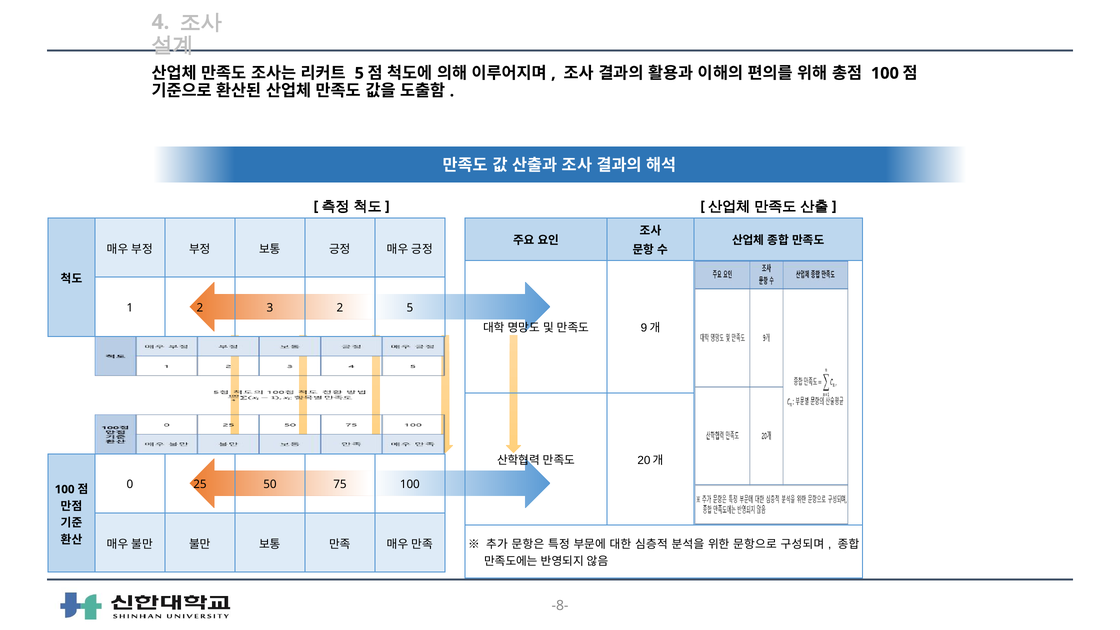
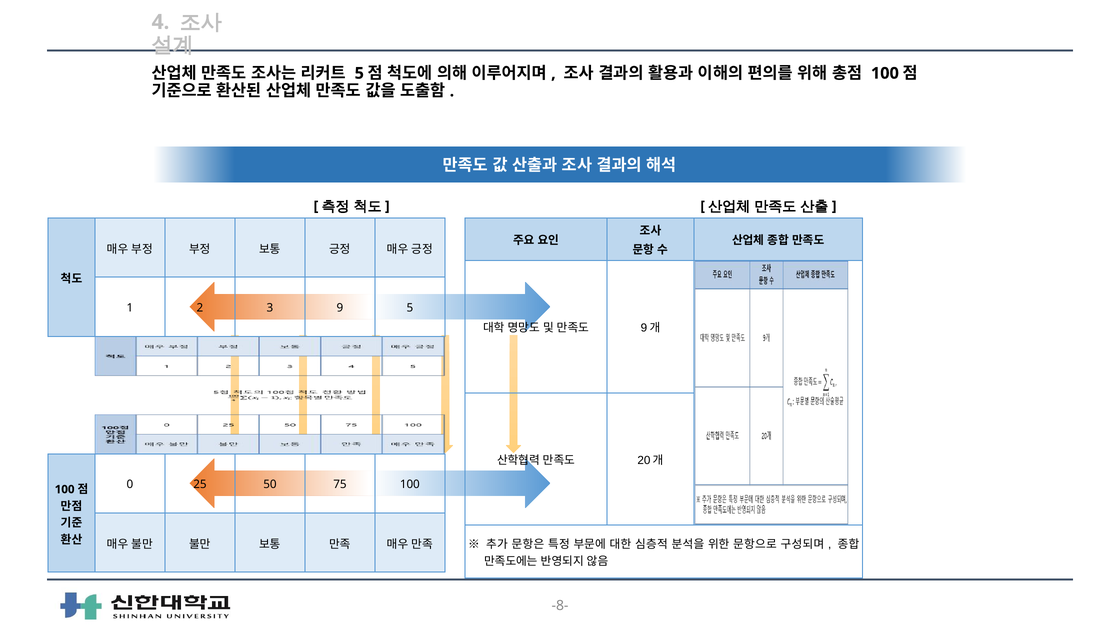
2: 2 -> 9 (340, 308)
